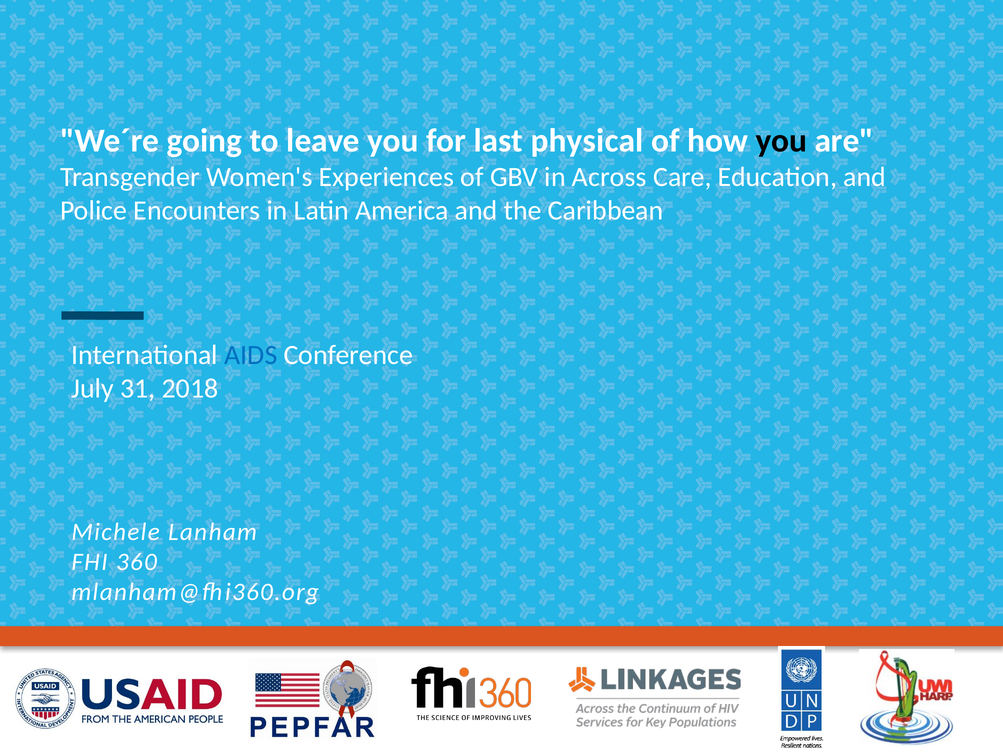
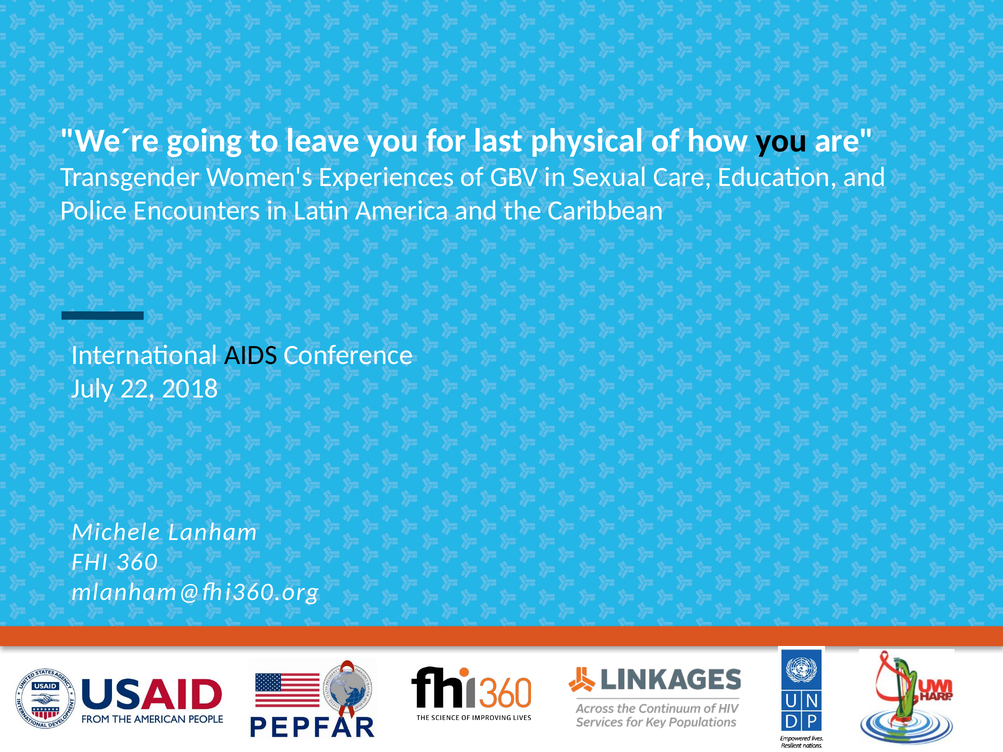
Across: Across -> Sexual (609, 177)
AIDS colour: blue -> black (251, 355)
31: 31 -> 22 (138, 388)
